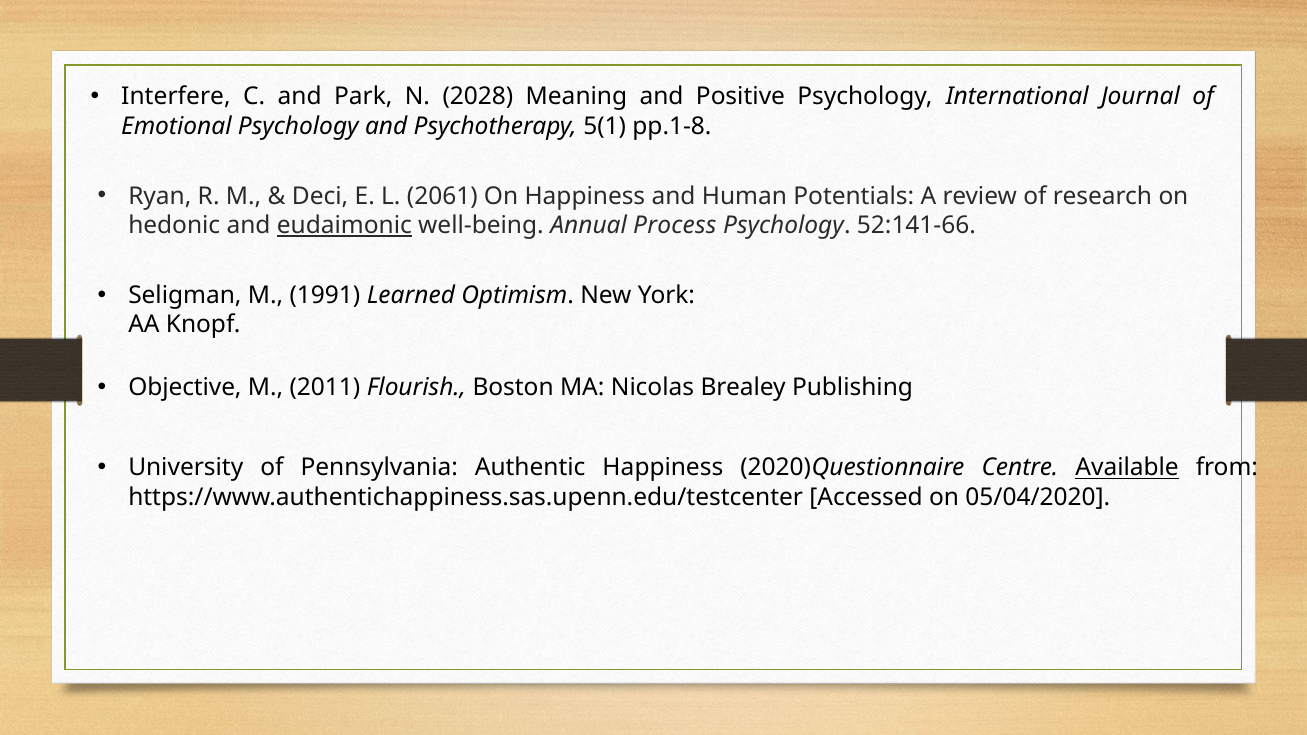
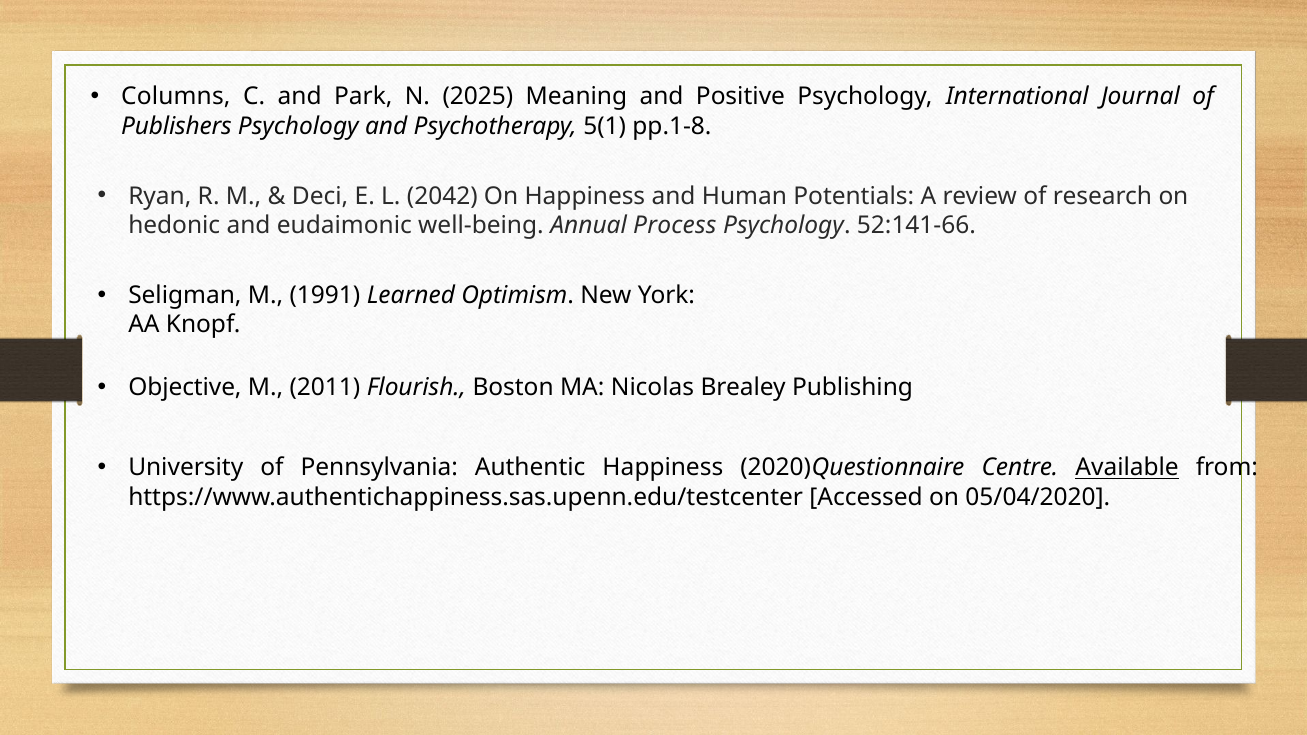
Interfere: Interfere -> Columns (176, 97)
2028: 2028 -> 2025 (478, 97)
Emotional: Emotional -> Publishers (176, 126)
2061: 2061 -> 2042 (442, 196)
eudaimonic underline: present -> none (344, 226)
